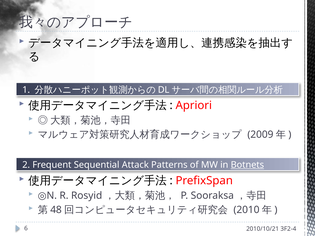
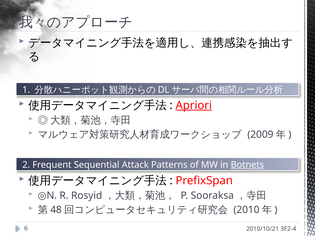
Apriori underline: none -> present (194, 105)
